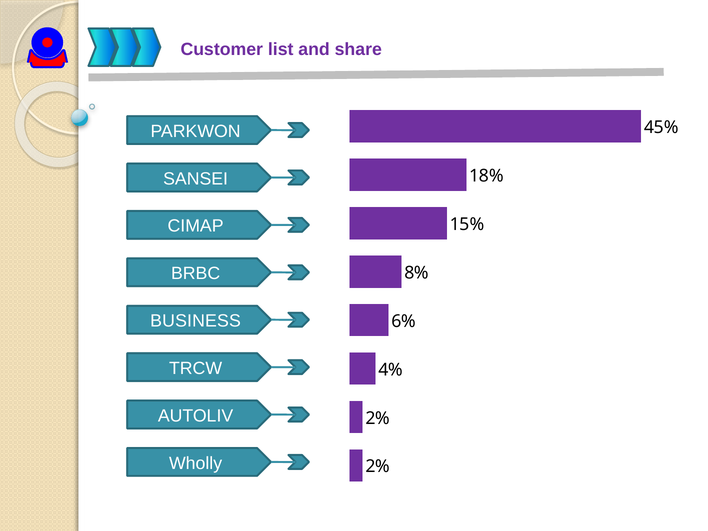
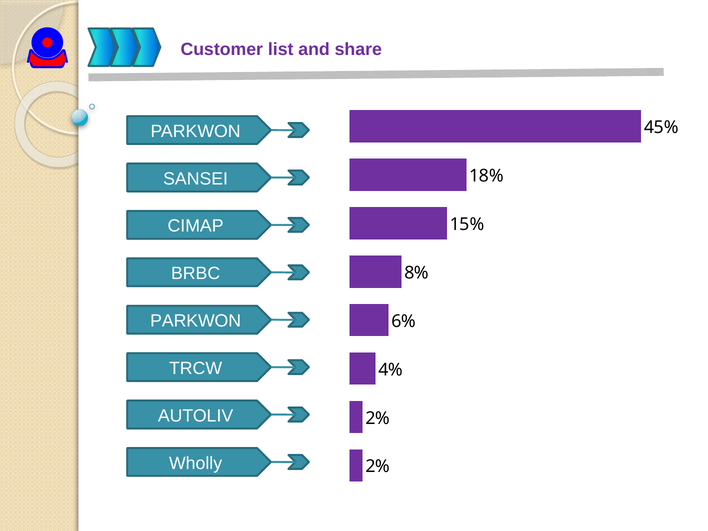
BUSINESS: BUSINESS -> PARKWON (196, 321)
